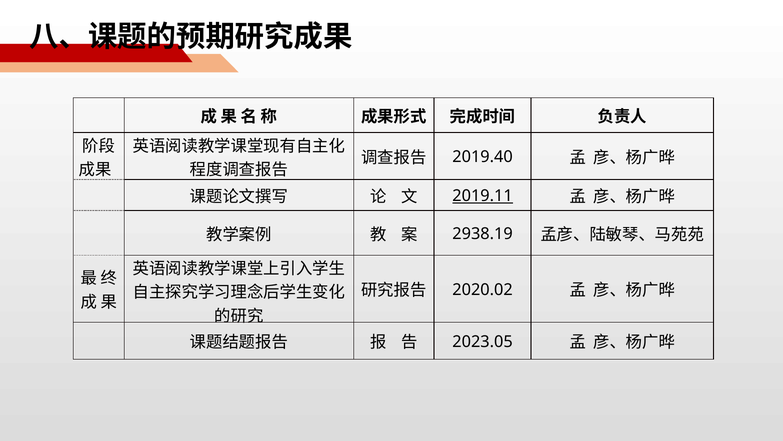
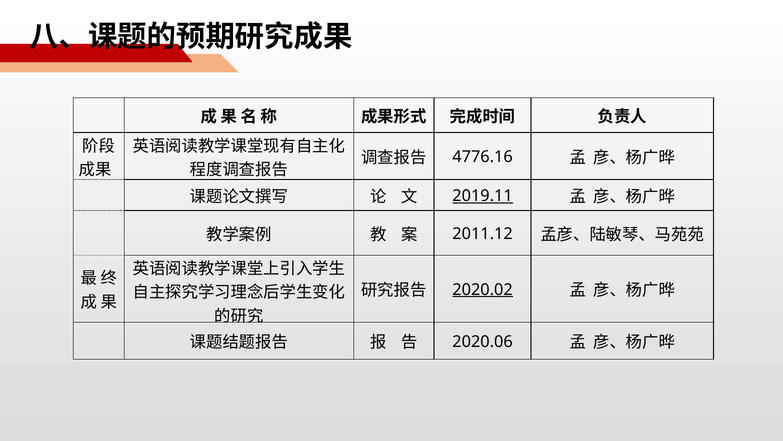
2019.40: 2019.40 -> 4776.16 (483, 157)
2938.19: 2938.19 -> 2011.12 (483, 234)
2020.02 underline: none -> present (483, 289)
2023.05: 2023.05 -> 2020.06 (483, 341)
